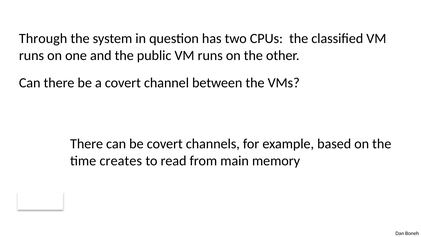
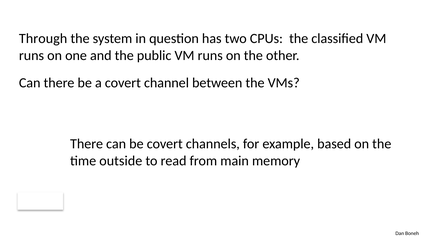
creates: creates -> outside (121, 161)
